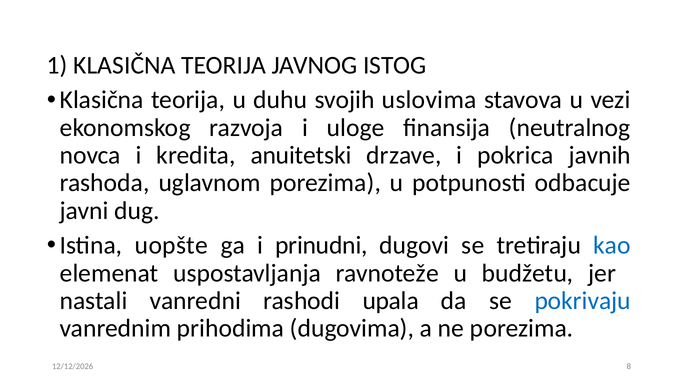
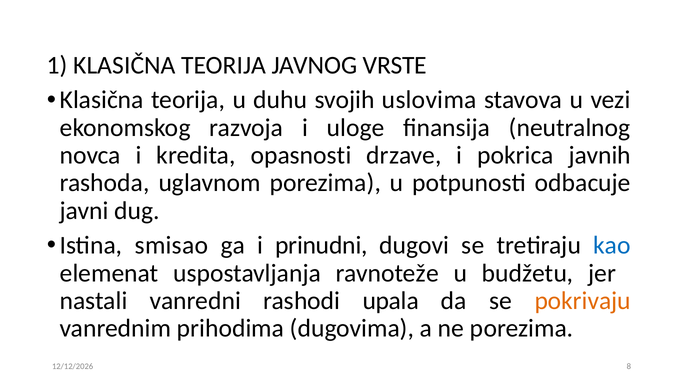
ISTOG: ISTOG -> VRSTE (395, 65)
anuitetski: anuitetski -> opasnosti (301, 155)
uopšte: uopšte -> smisao (171, 246)
pokrivaju colour: blue -> orange (583, 301)
